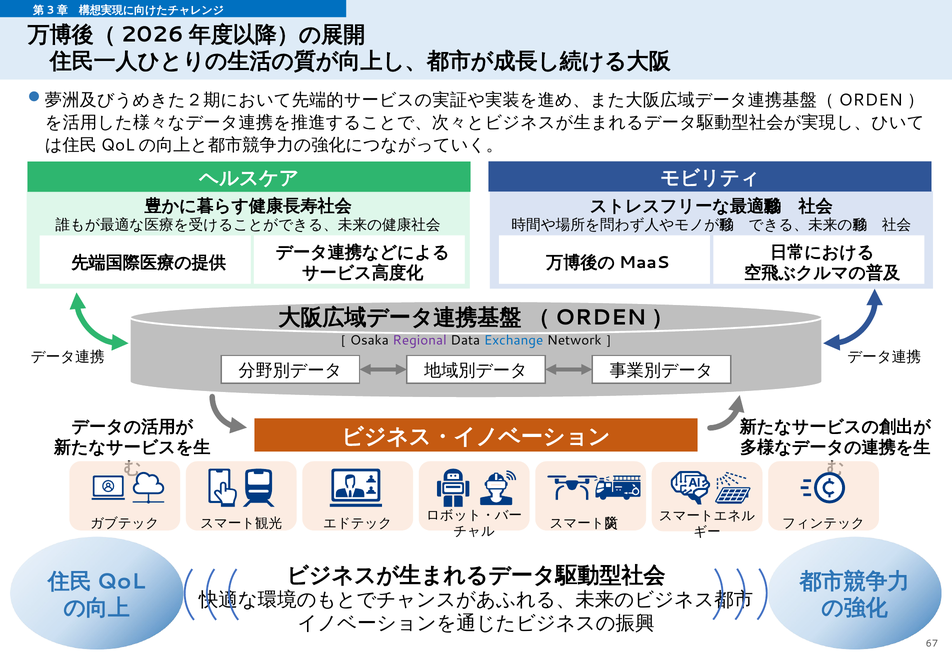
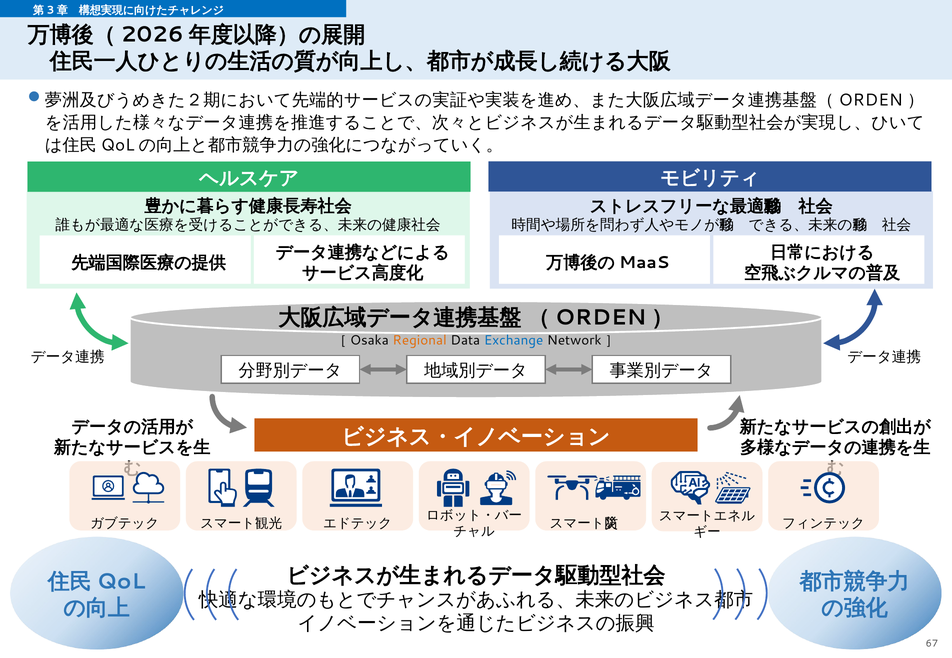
Regional colour: purple -> orange (420, 340)
